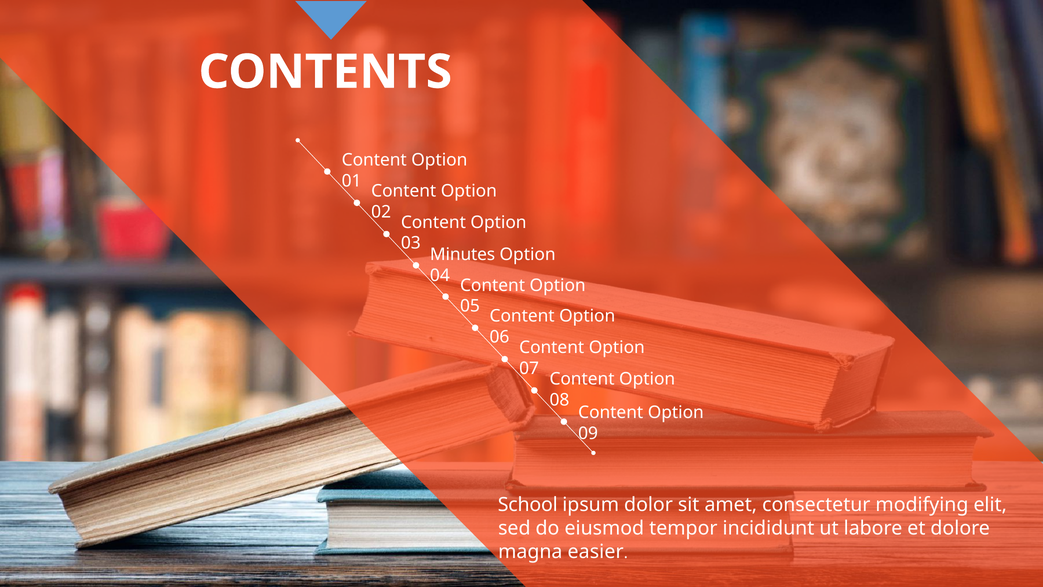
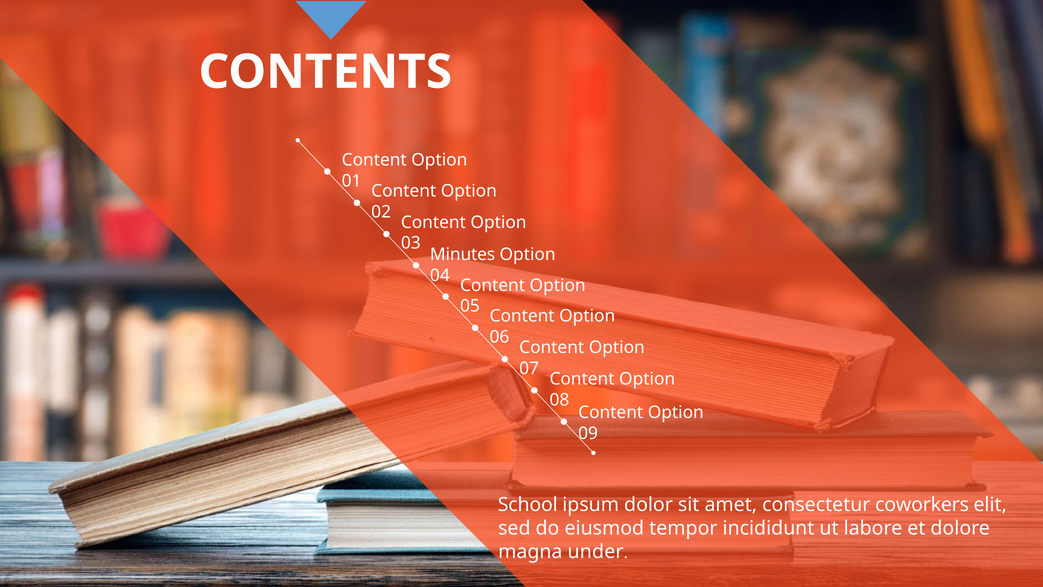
modifying: modifying -> coworkers (922, 505)
easier: easier -> under (596, 551)
